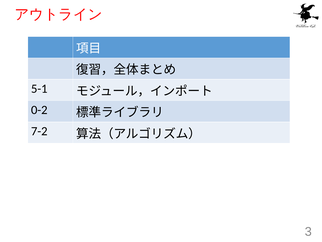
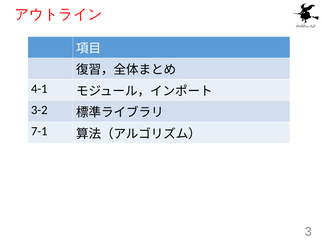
5-1: 5-1 -> 4-1 (39, 88)
0-2: 0-2 -> 3-2 (39, 110)
7-2: 7-2 -> 7-1 (39, 131)
